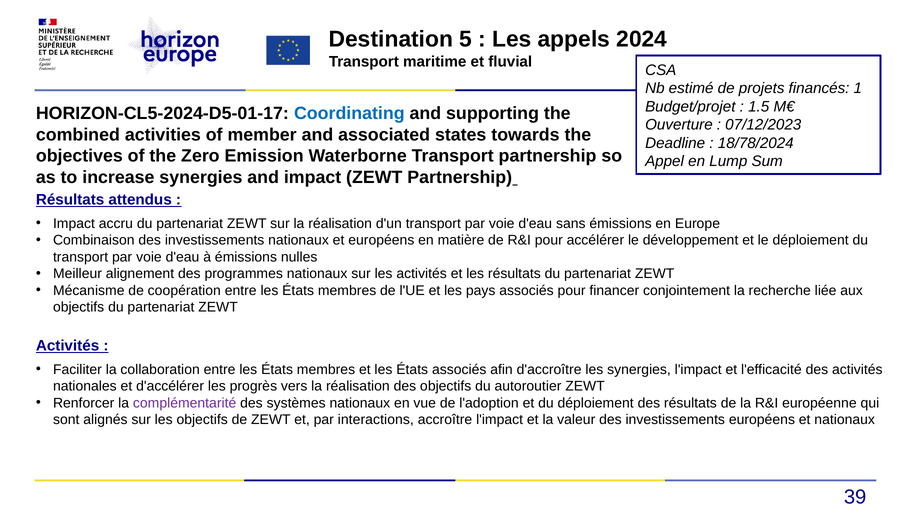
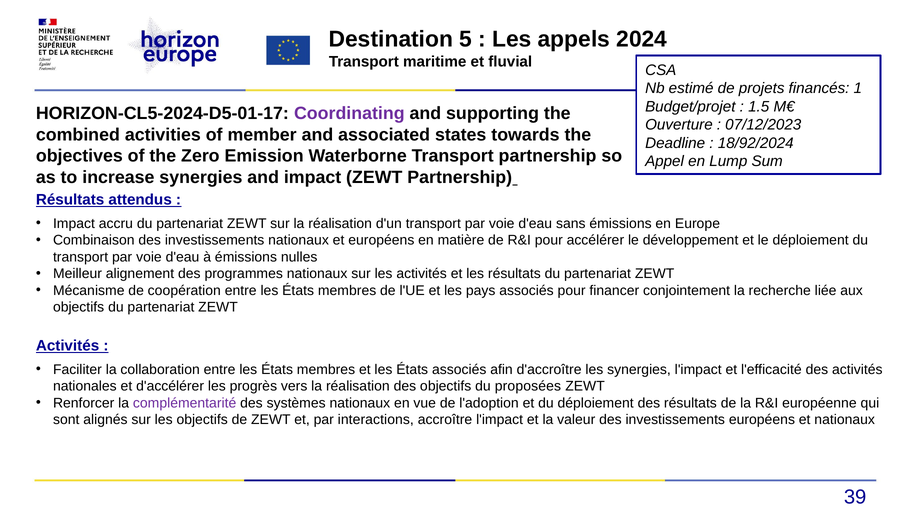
Coordinating colour: blue -> purple (349, 113)
18/78/2024: 18/78/2024 -> 18/92/2024 (756, 143)
autoroutier: autoroutier -> proposées (528, 386)
